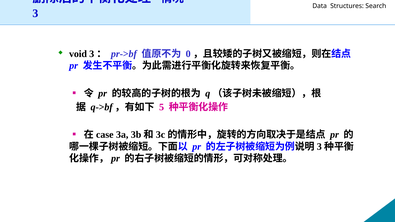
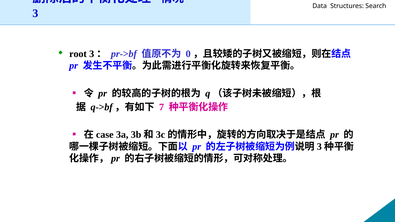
void: void -> root (78, 54)
5: 5 -> 7 (162, 107)
